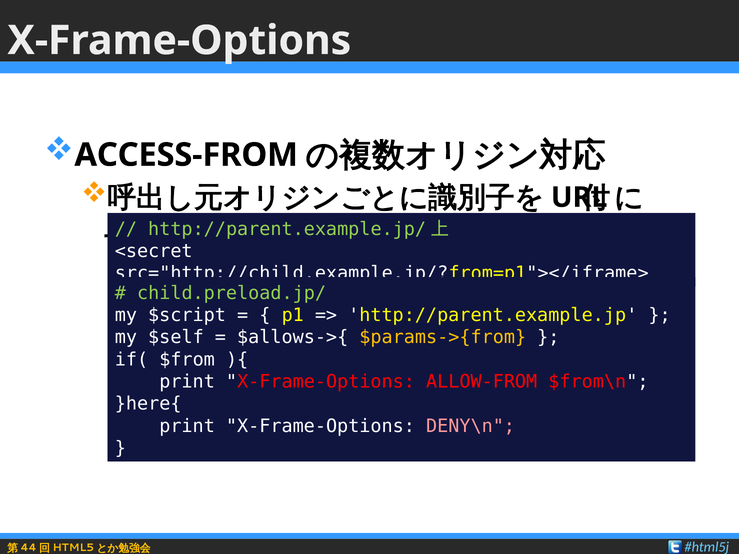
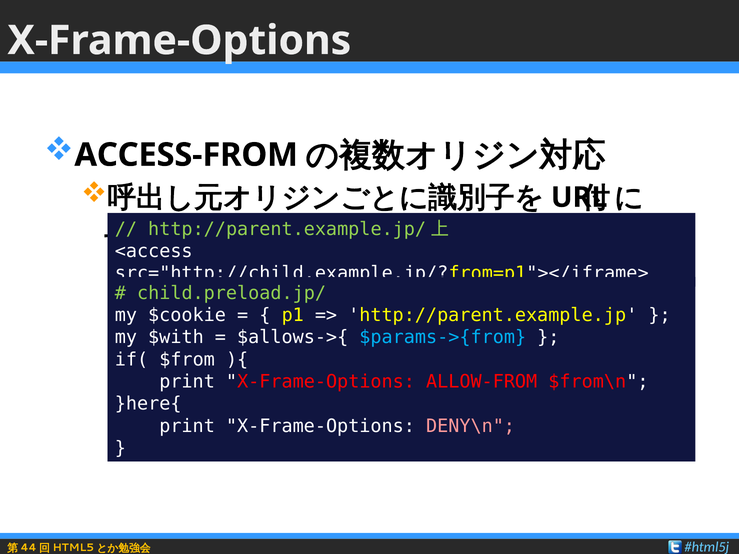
<secret: <secret -> <access (154, 251)
$script: $script -> $cookie (187, 315)
$self: $self -> $with (176, 337)
$params->{from colour: yellow -> light blue (443, 337)
